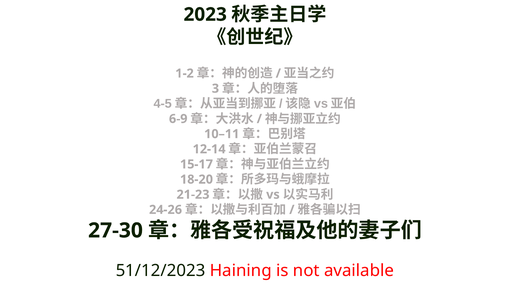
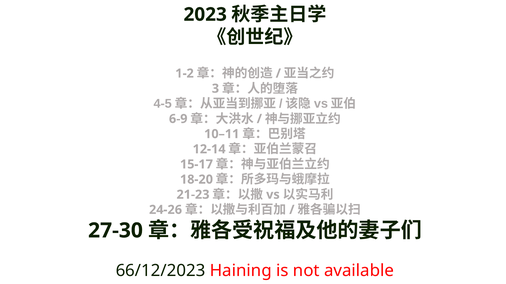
51/12/2023: 51/12/2023 -> 66/12/2023 (161, 271)
